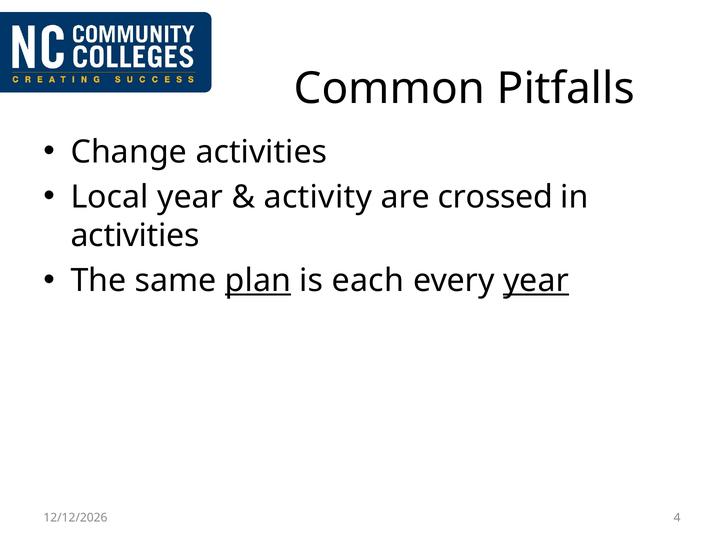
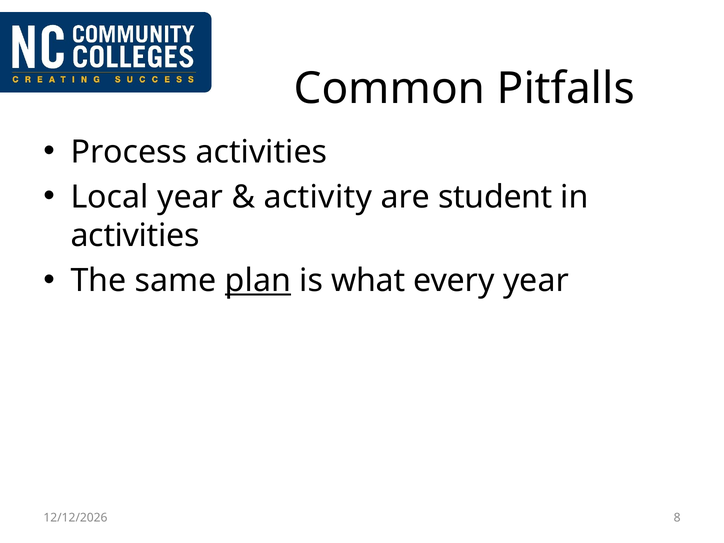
Change: Change -> Process (129, 152)
crossed: crossed -> student (495, 197)
each: each -> what (368, 281)
year underline: present -> none (536, 281)
4: 4 -> 8 (677, 518)
